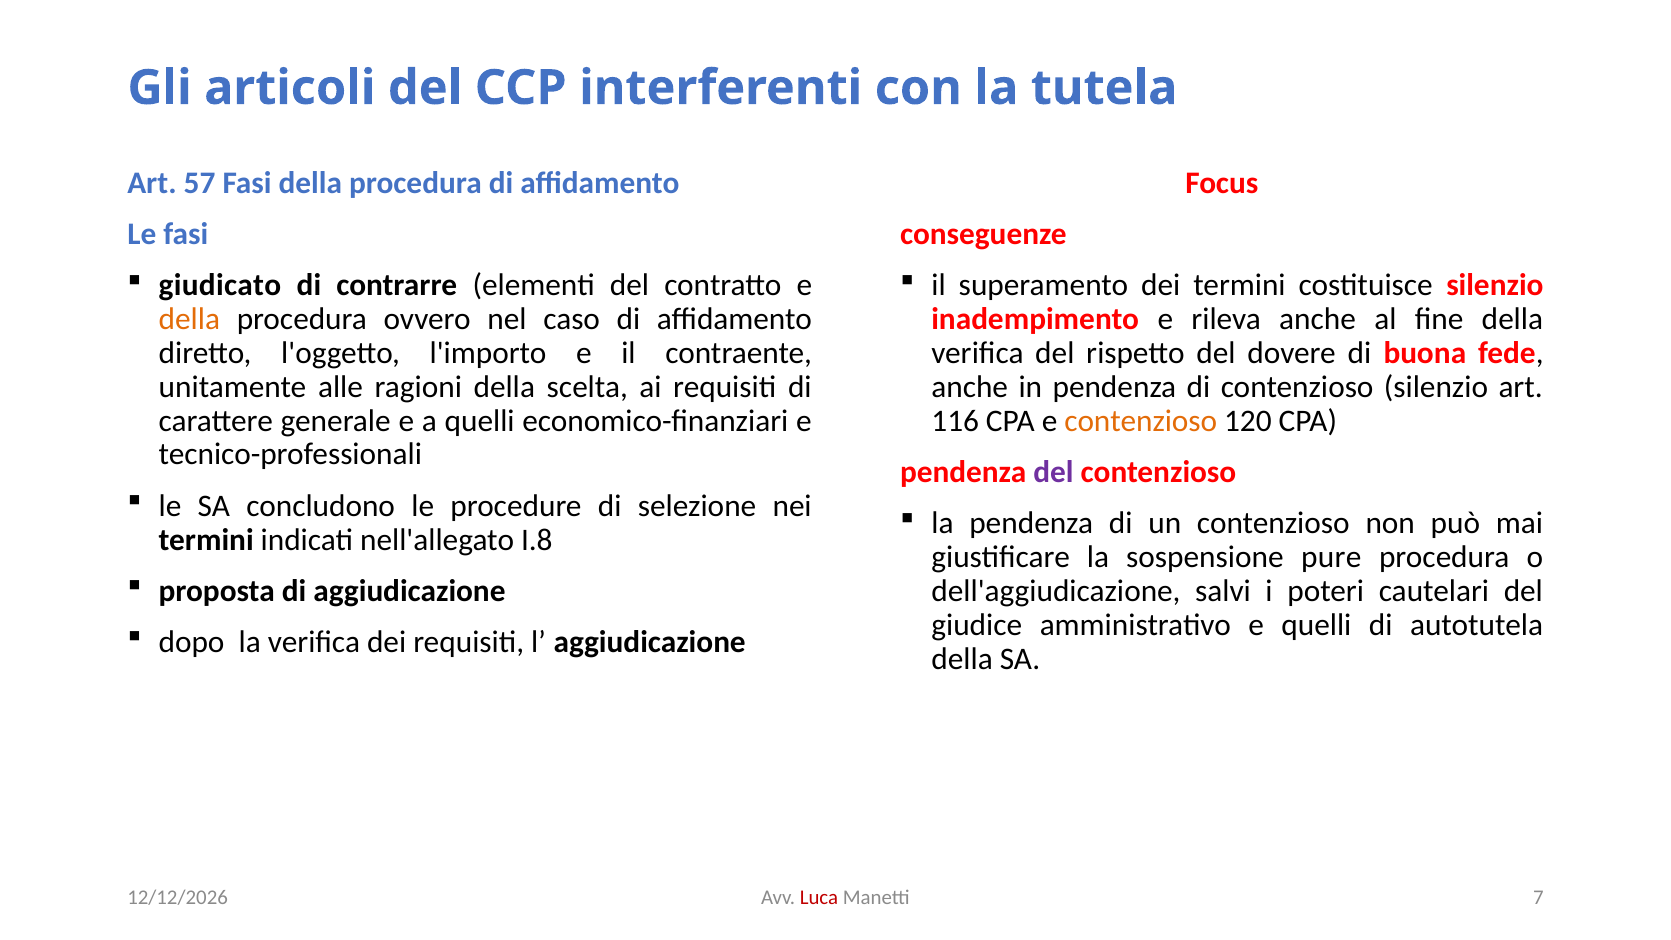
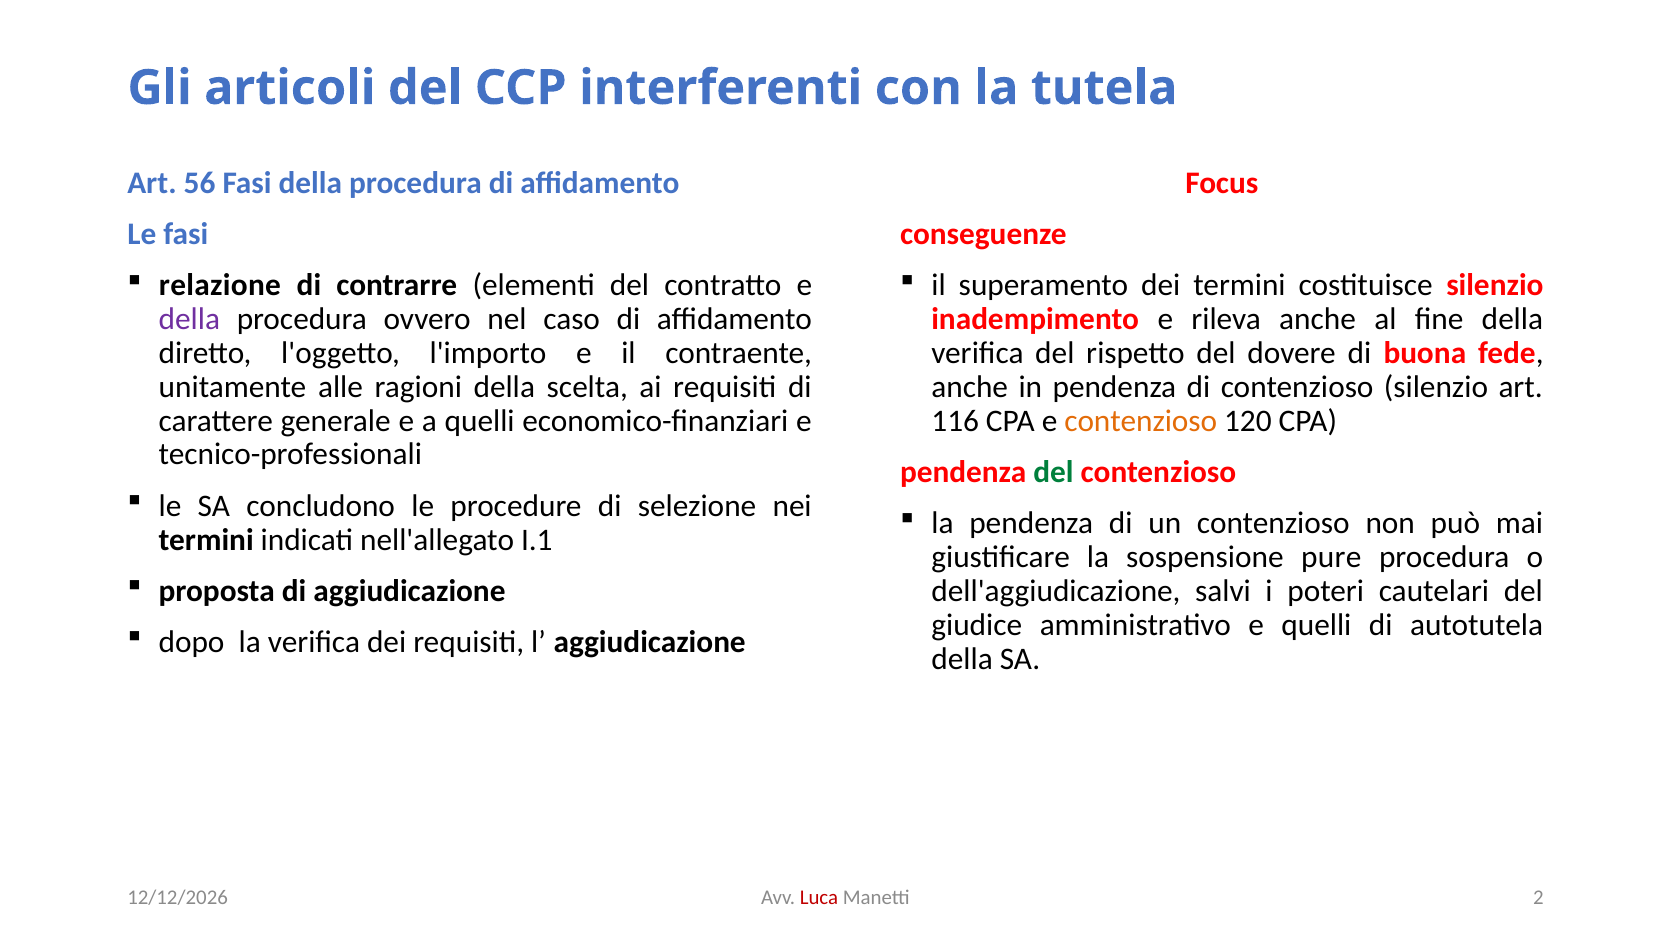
57: 57 -> 56 (200, 183)
giudicato: giudicato -> relazione (220, 285)
della colour: orange -> purple (189, 319)
del colour: purple -> green (1053, 472)
I.8: I.8 -> I.1 (537, 540)
7: 7 -> 2 (1538, 897)
